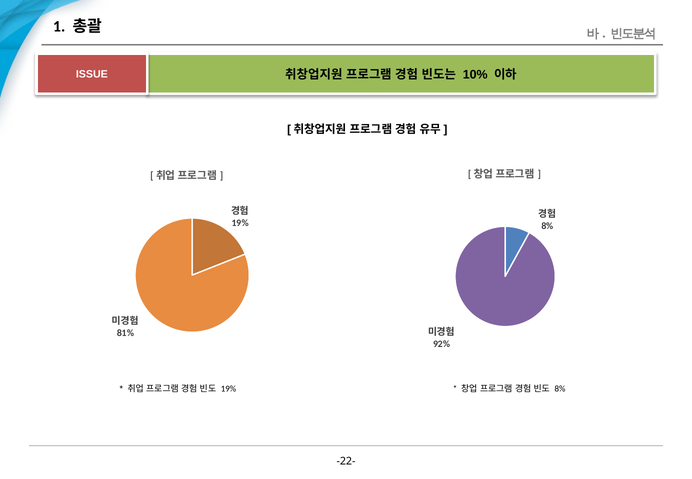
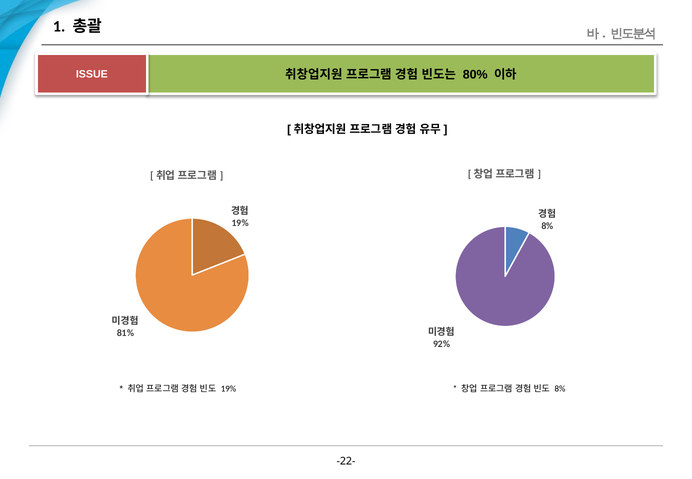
10%: 10% -> 80% (475, 74)
